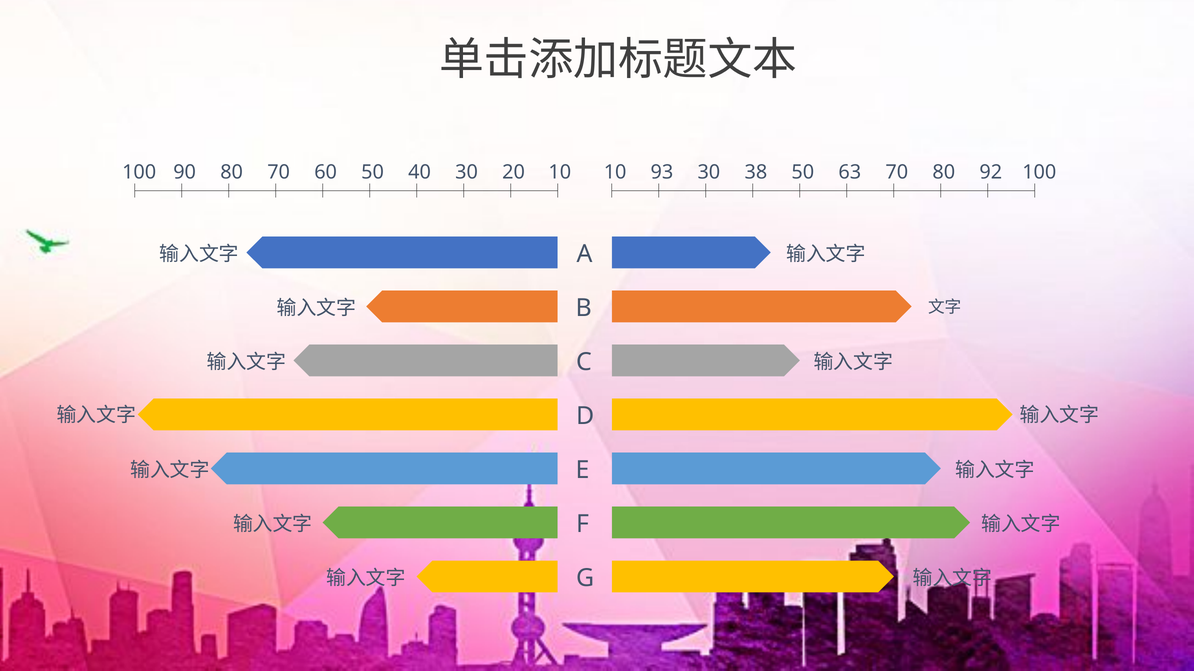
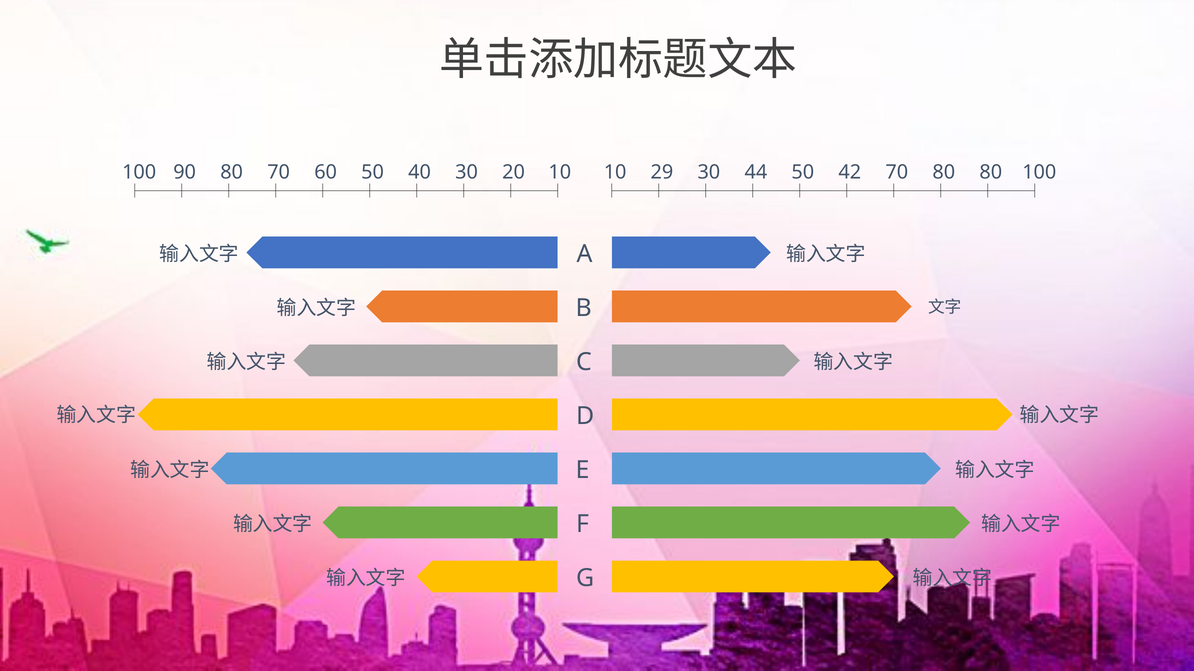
93: 93 -> 29 (662, 172)
38: 38 -> 44 (756, 172)
63: 63 -> 42 (850, 172)
80 92: 92 -> 80 (991, 172)
